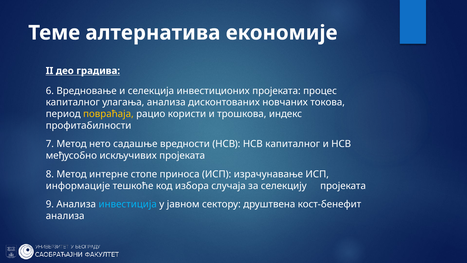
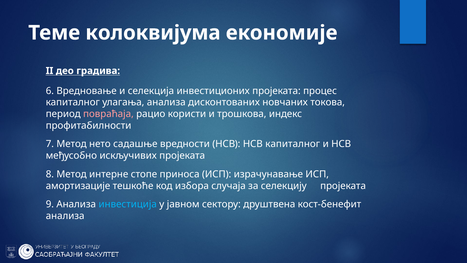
алтернатива: алтернатива -> колоквијума (153, 33)
повраћаја colour: yellow -> pink (108, 114)
информације: информације -> амортизације (78, 186)
